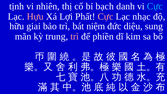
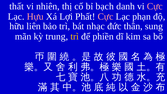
tịnh: tịnh -> thất (17, 6)
Cực colour: light blue -> pink (155, 6)
nhạc: nhạc -> phạn (142, 16)
giai: giai -> liên (34, 26)
niệm: niệm -> nhạc (96, 26)
diệu: diệu -> thân (133, 26)
trì colour: pink -> yellow (75, 36)
